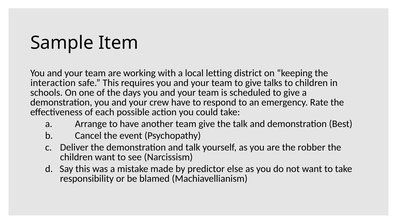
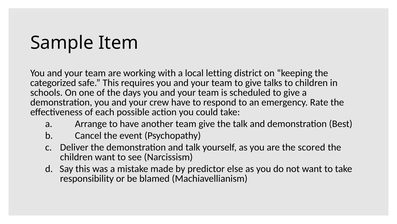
interaction: interaction -> categorized (53, 83)
robber: robber -> scored (312, 147)
